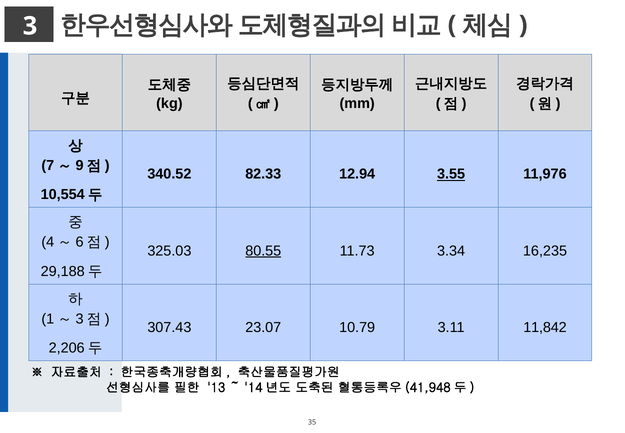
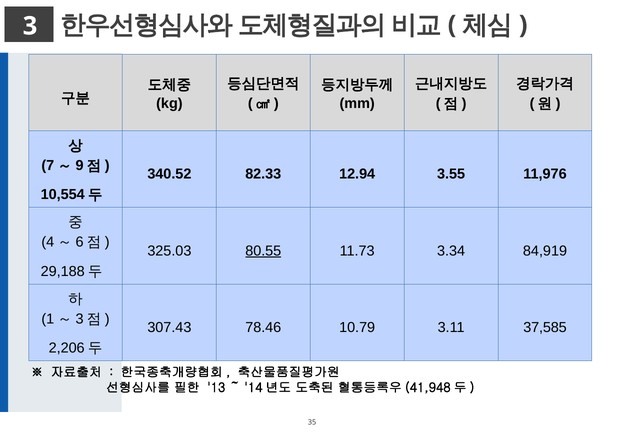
3.55 underline: present -> none (451, 174)
16,235: 16,235 -> 84,919 (545, 251)
23.07: 23.07 -> 78.46 (263, 327)
11,842: 11,842 -> 37,585 (545, 327)
